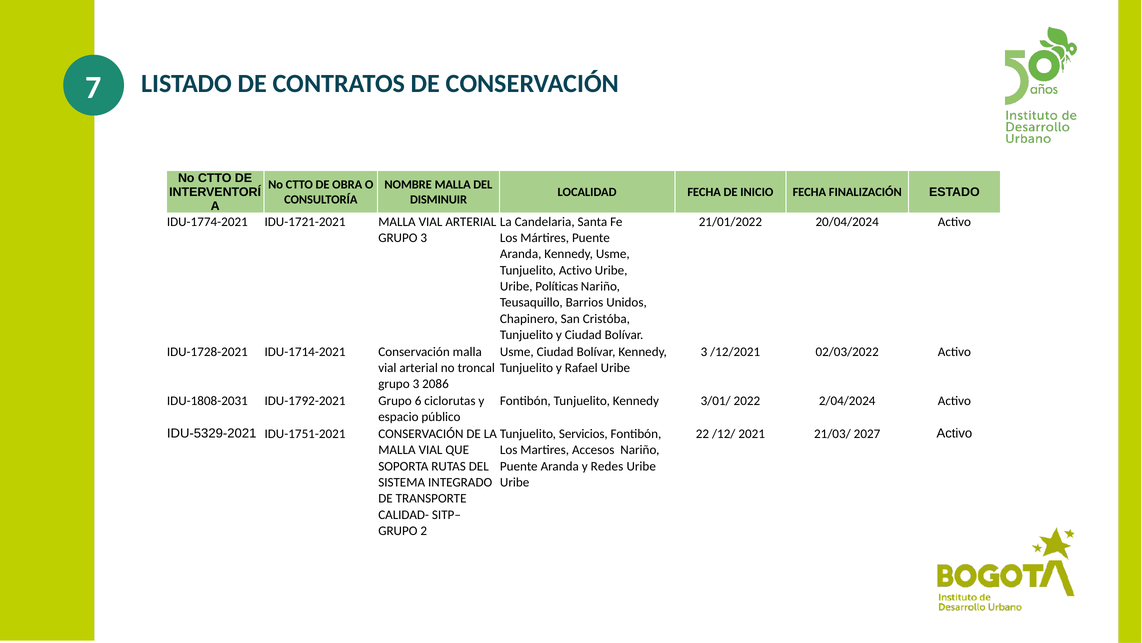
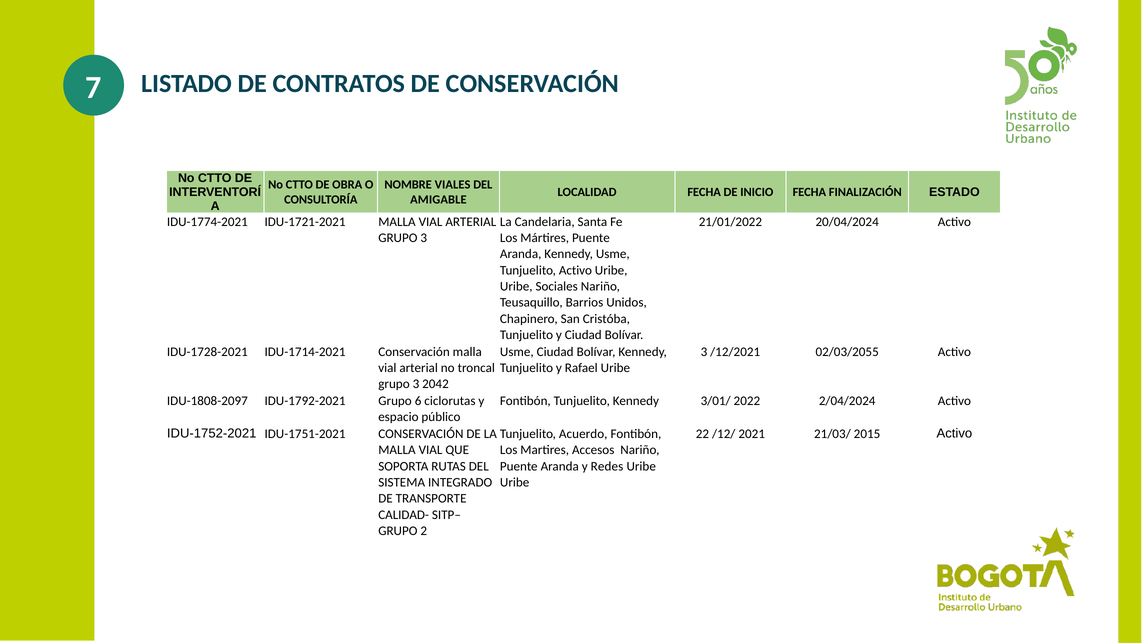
NOMBRE MALLA: MALLA -> VIALES (453, 184)
DISMINUIR: DISMINUIR -> AMIGABLE (438, 200)
Políticas: Políticas -> Sociales (557, 286)
02/03/2022: 02/03/2022 -> 02/03/2055 (847, 351)
2086: 2086 -> 2042 (435, 384)
IDU-1808-2031: IDU-1808-2031 -> IDU-1808-2097 (207, 401)
IDU-5329-2021: IDU-5329-2021 -> IDU-1752-2021 (212, 433)
Servicios: Servicios -> Acuerdo (583, 434)
2027: 2027 -> 2015 (867, 434)
